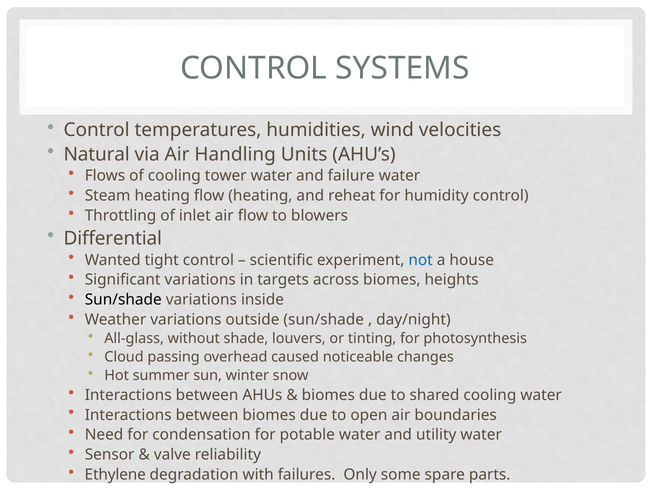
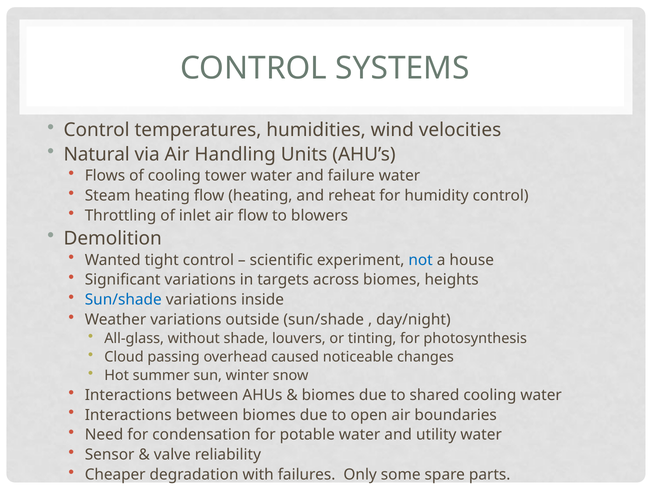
Differential: Differential -> Demolition (113, 239)
Sun/shade colour: black -> blue (123, 300)
Ethylene: Ethylene -> Cheaper (115, 475)
